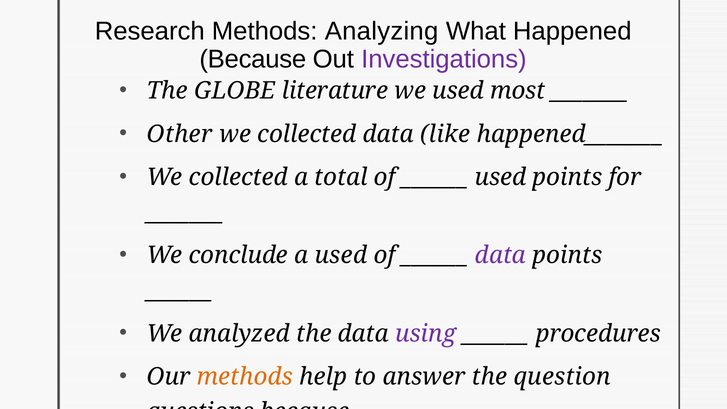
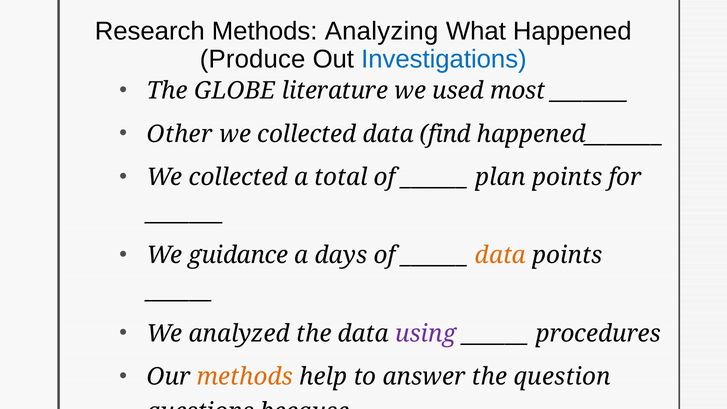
Because: Because -> Produce (253, 59)
Investigations colour: purple -> blue (444, 59)
like: like -> find (445, 134)
used: used -> plan (500, 177)
conclude: conclude -> guidance (238, 255)
a used: used -> days (341, 255)
data colour: purple -> orange (500, 255)
